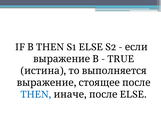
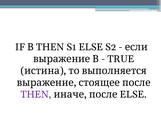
THEN colour: blue -> purple (36, 94)
